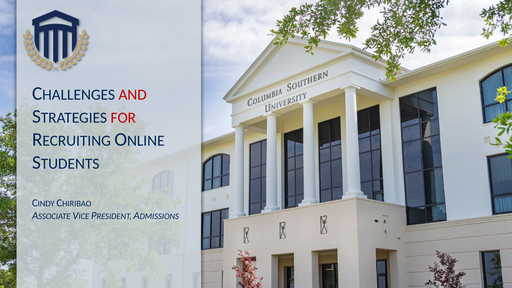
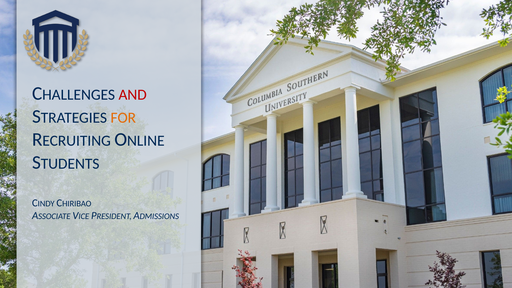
FOR colour: red -> orange (123, 118)
